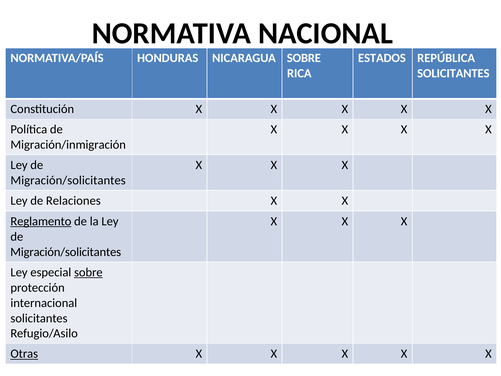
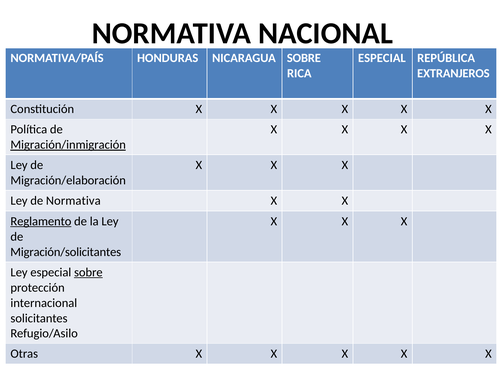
ESTADOS: ESTADOS -> ESPECIAL (382, 58)
SOLICITANTES: SOLICITANTES -> EXTRANJEROS (453, 73)
Migración/inmigración underline: none -> present (68, 145)
Migración/solicitantes: Migración/solicitantes -> Migración/elaboración (68, 180)
de Relaciones: Relaciones -> Normativa (73, 201)
Otras underline: present -> none (24, 354)
